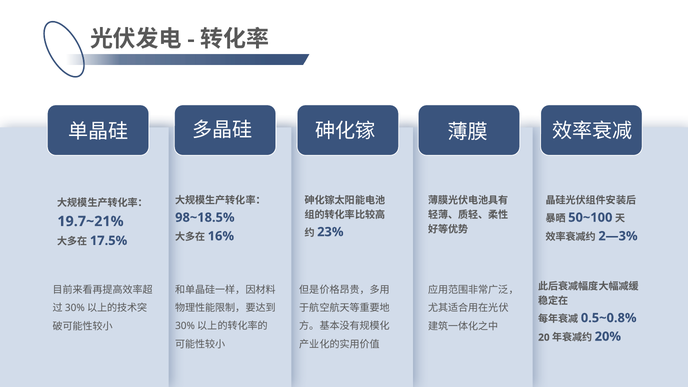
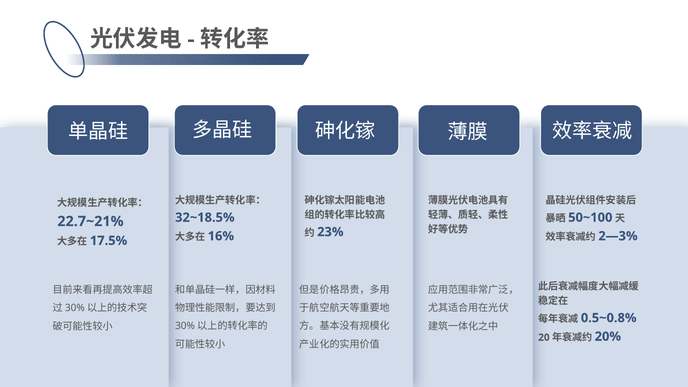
98~18.5%: 98~18.5% -> 32~18.5% (205, 218)
19.7~21%: 19.7~21% -> 22.7~21% (90, 221)
